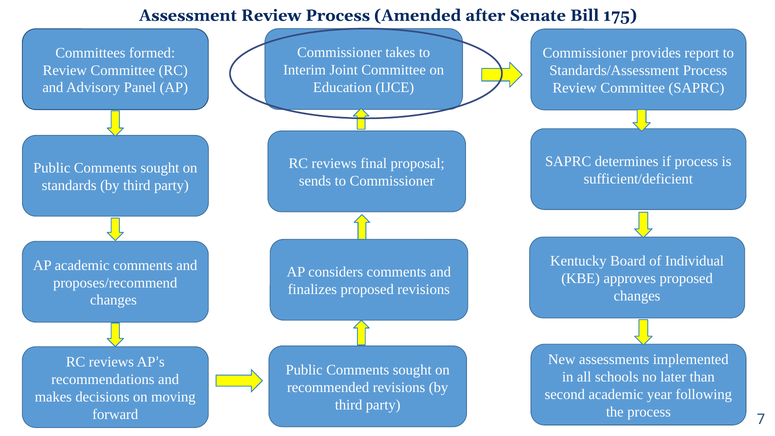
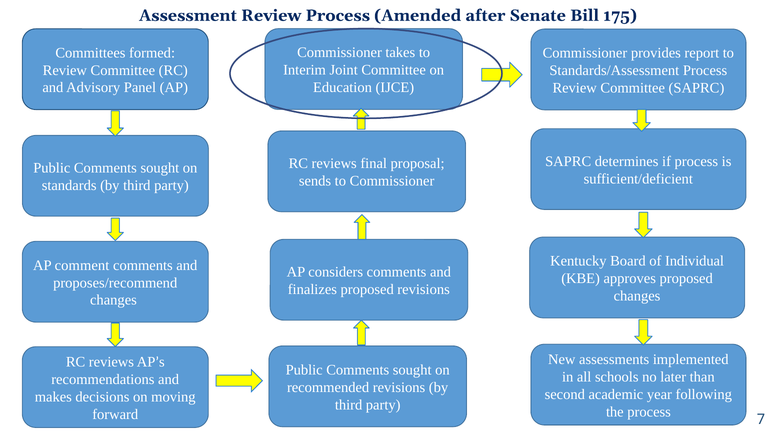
AP academic: academic -> comment (82, 265)
